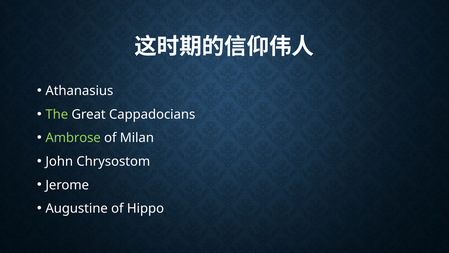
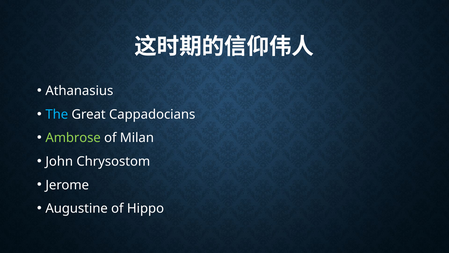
The colour: light green -> light blue (57, 114)
